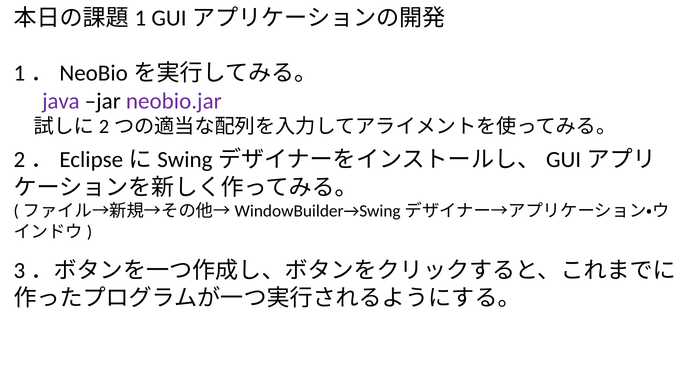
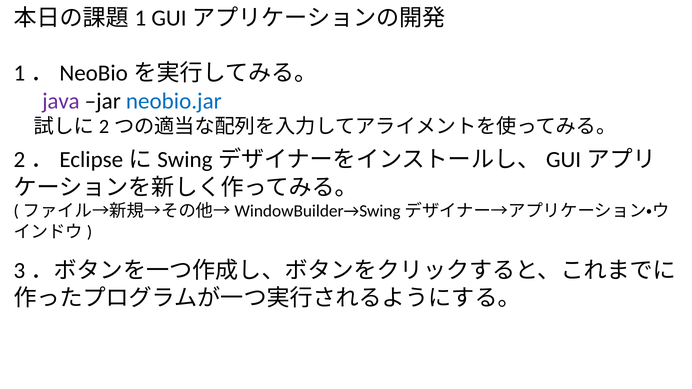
neobio.jar colour: purple -> blue (174, 101)
